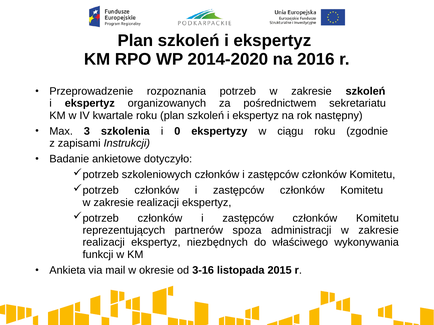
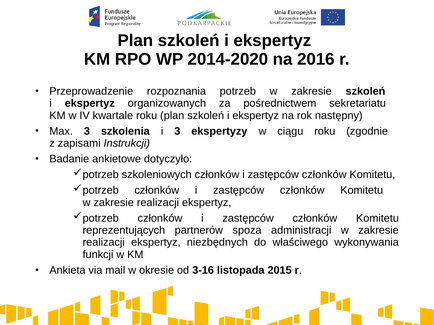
i 0: 0 -> 3 (177, 131)
